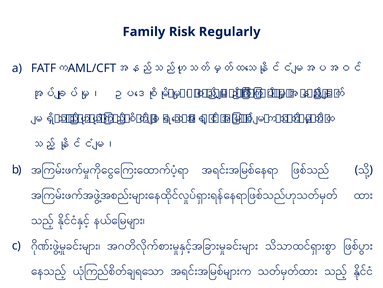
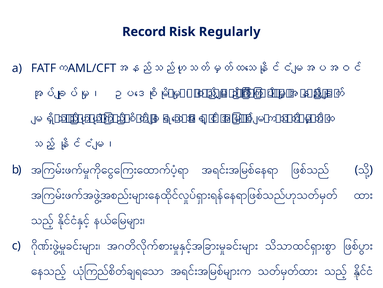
Family: Family -> Record (144, 32)
